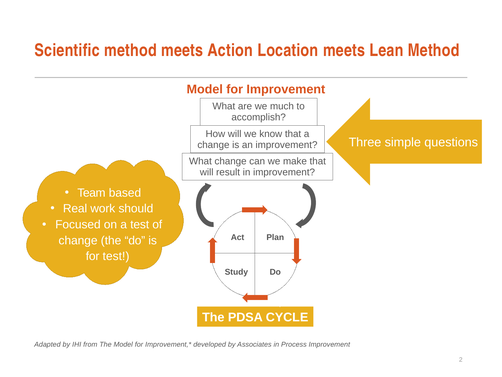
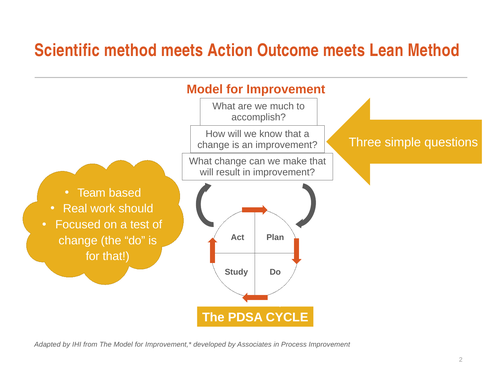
Location: Location -> Outcome (288, 50)
for test: test -> that (116, 256)
